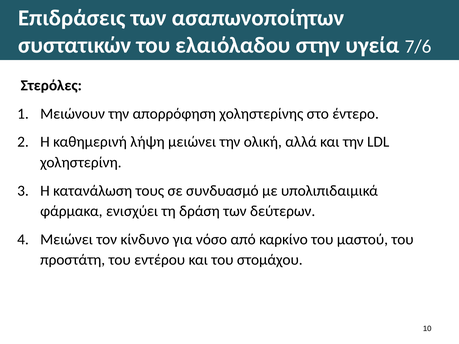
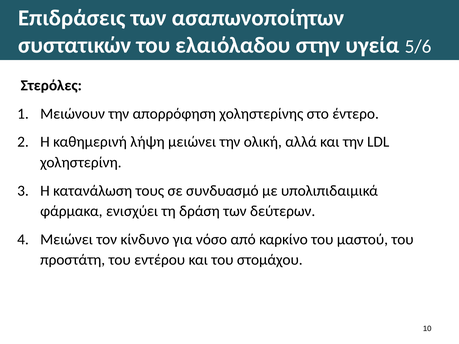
7/6: 7/6 -> 5/6 (418, 47)
